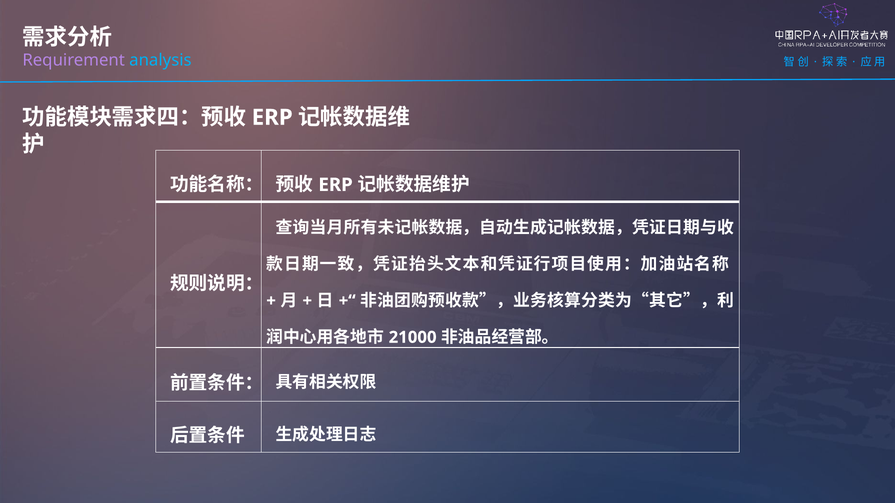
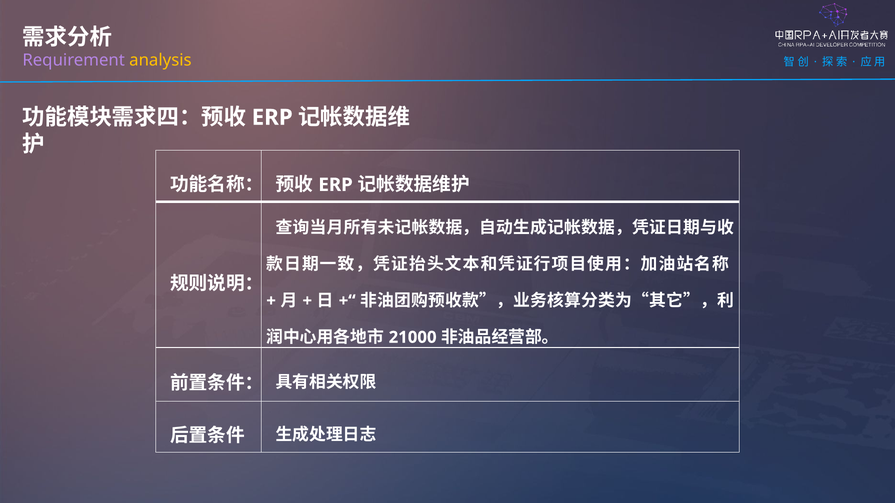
analysis colour: light blue -> yellow (160, 60)
